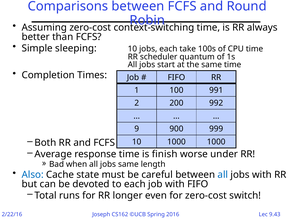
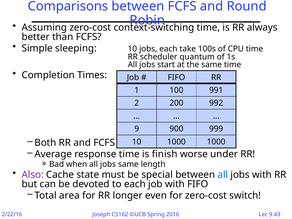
Also colour: blue -> purple (33, 175)
careful: careful -> special (157, 175)
runs: runs -> area (69, 195)
